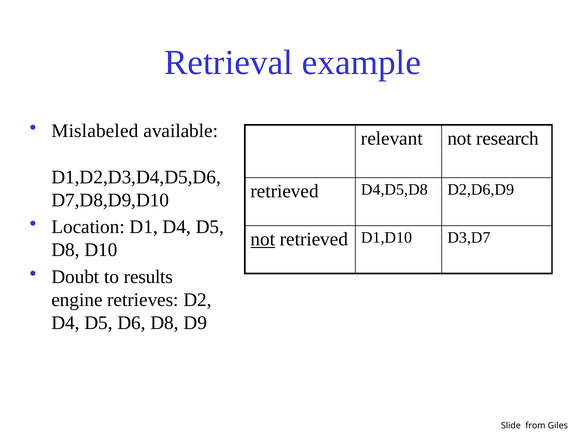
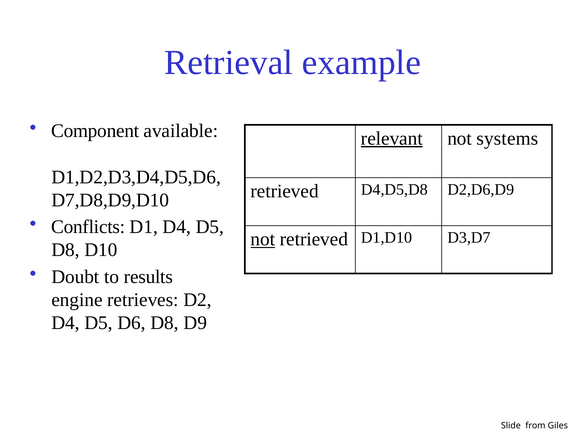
Mislabeled: Mislabeled -> Component (95, 131)
relevant underline: none -> present (392, 138)
research: research -> systems (507, 138)
Location: Location -> Conflicts (88, 227)
